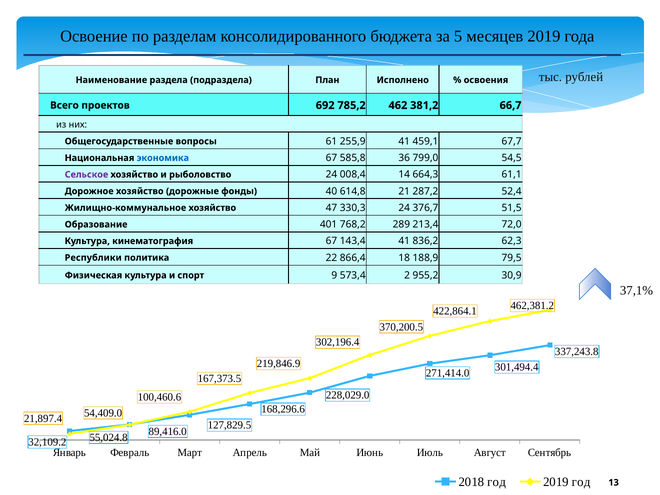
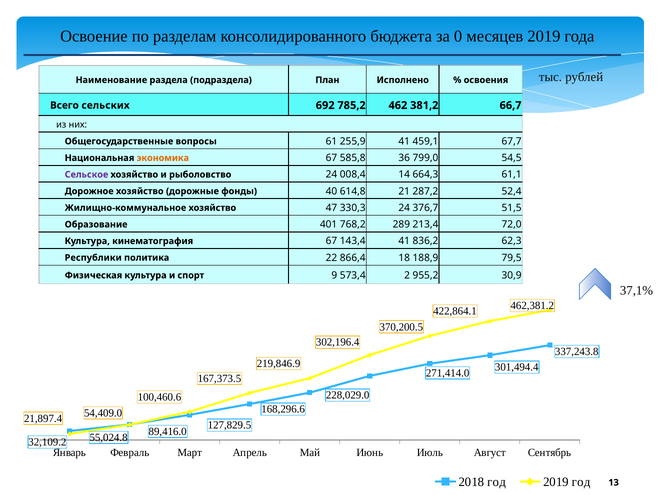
5: 5 -> 0 (458, 37)
проектов: проектов -> сельских (106, 105)
экономика colour: blue -> orange (163, 158)
